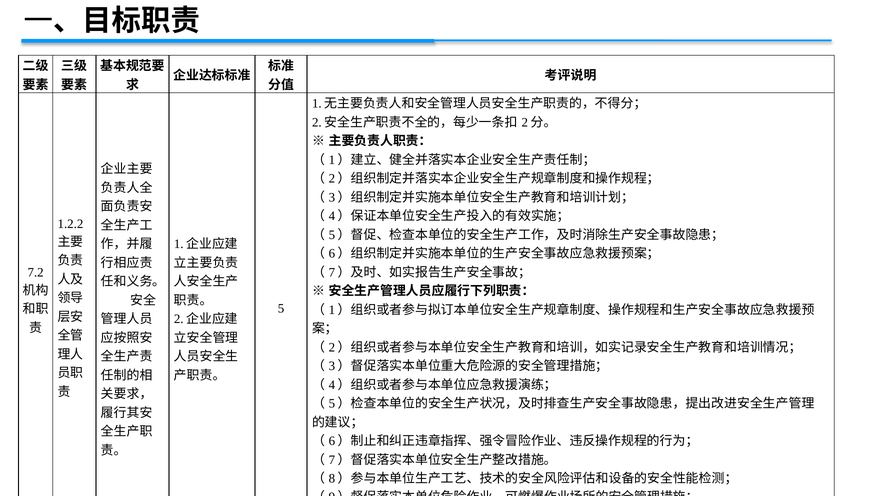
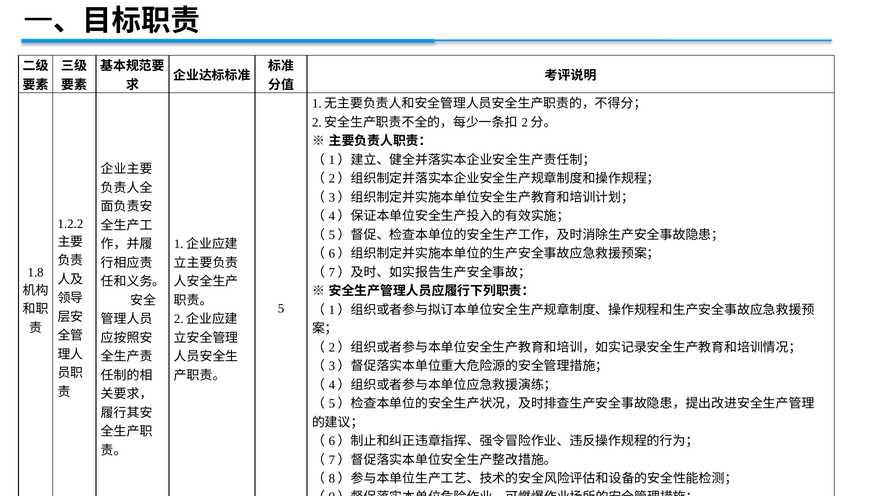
7.2: 7.2 -> 1.8 (36, 272)
